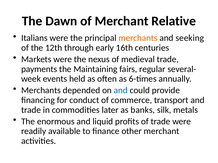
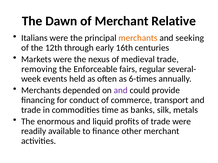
payments: payments -> removing (39, 69)
Maintaining: Maintaining -> Enforceable (95, 69)
and colour: blue -> purple (121, 91)
later: later -> time (110, 110)
